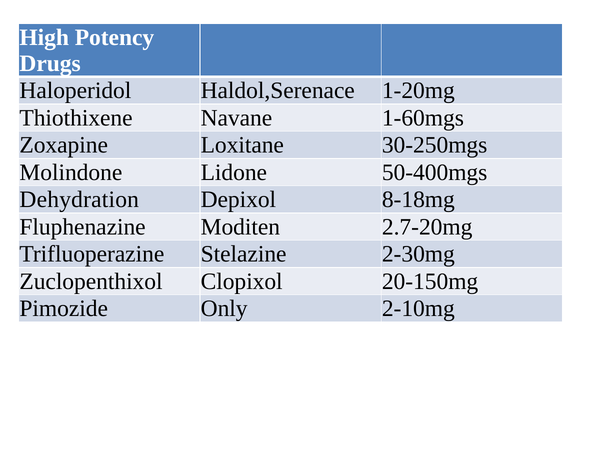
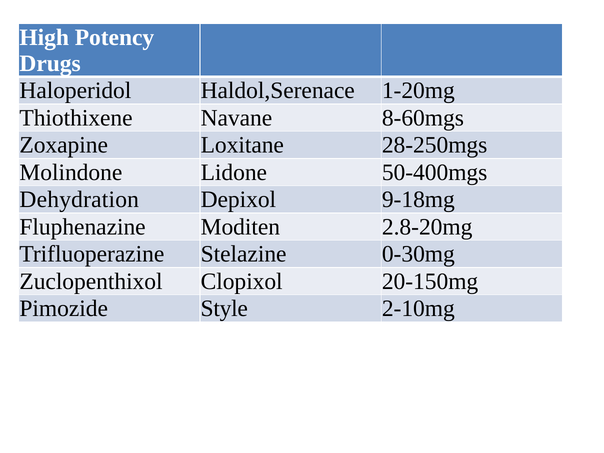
1-60mgs: 1-60mgs -> 8-60mgs (423, 118)
30-250mgs: 30-250mgs -> 28-250mgs (435, 145)
8-18mg: 8-18mg -> 9-18mg (418, 200)
2.7-20mg: 2.7-20mg -> 2.8-20mg (427, 227)
2-30mg: 2-30mg -> 0-30mg (418, 254)
Only: Only -> Style (224, 309)
